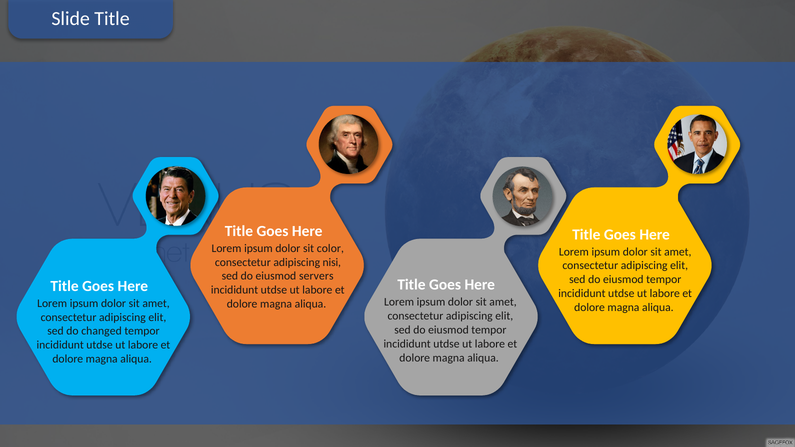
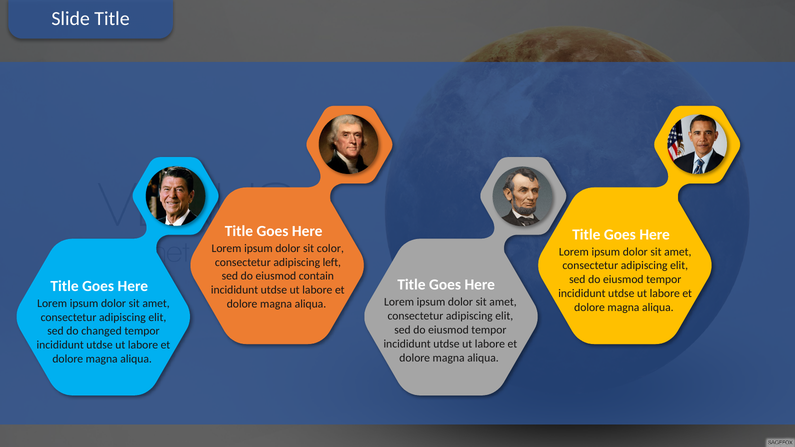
nisi: nisi -> left (332, 262)
servers: servers -> contain (316, 276)
